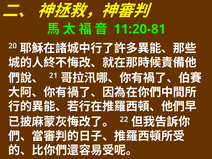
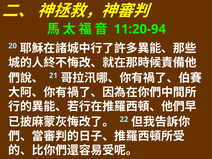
11:20-81: 11:20-81 -> 11:20-94 (140, 29)
